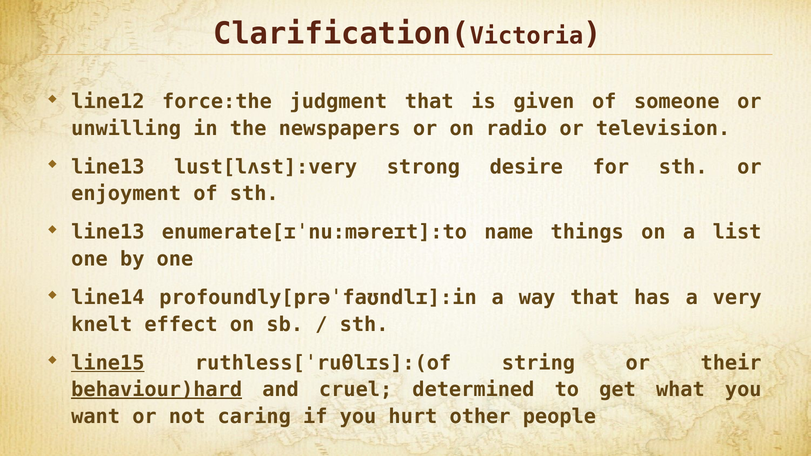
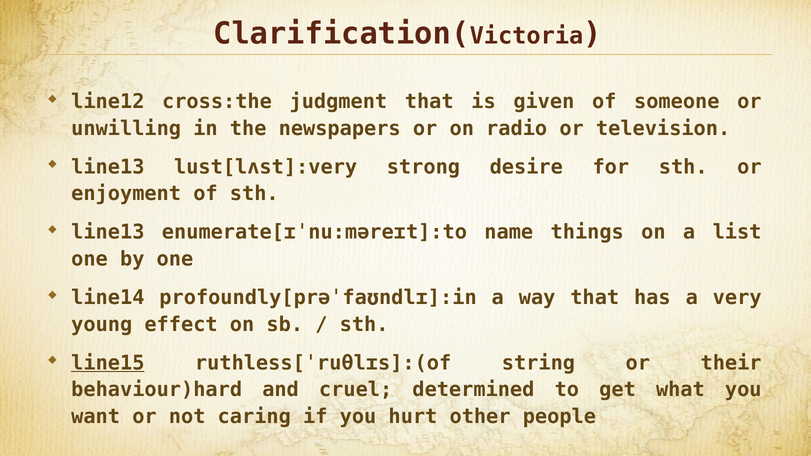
force:the: force:the -> cross:the (217, 102)
knelt: knelt -> young (102, 324)
behaviour)hard underline: present -> none (157, 390)
